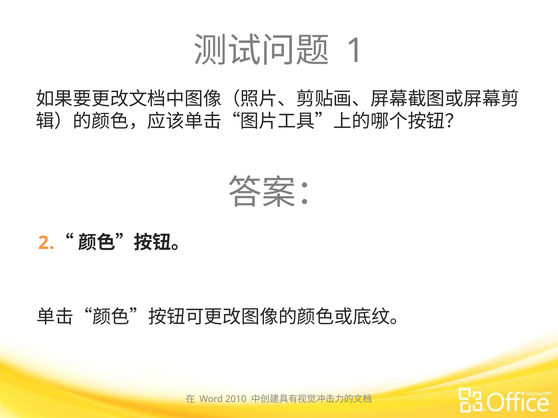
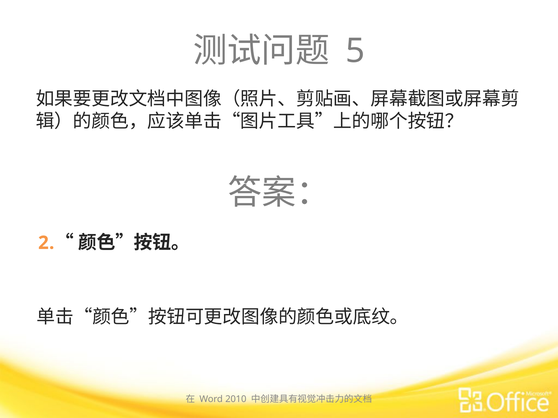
1: 1 -> 5 (355, 51)
